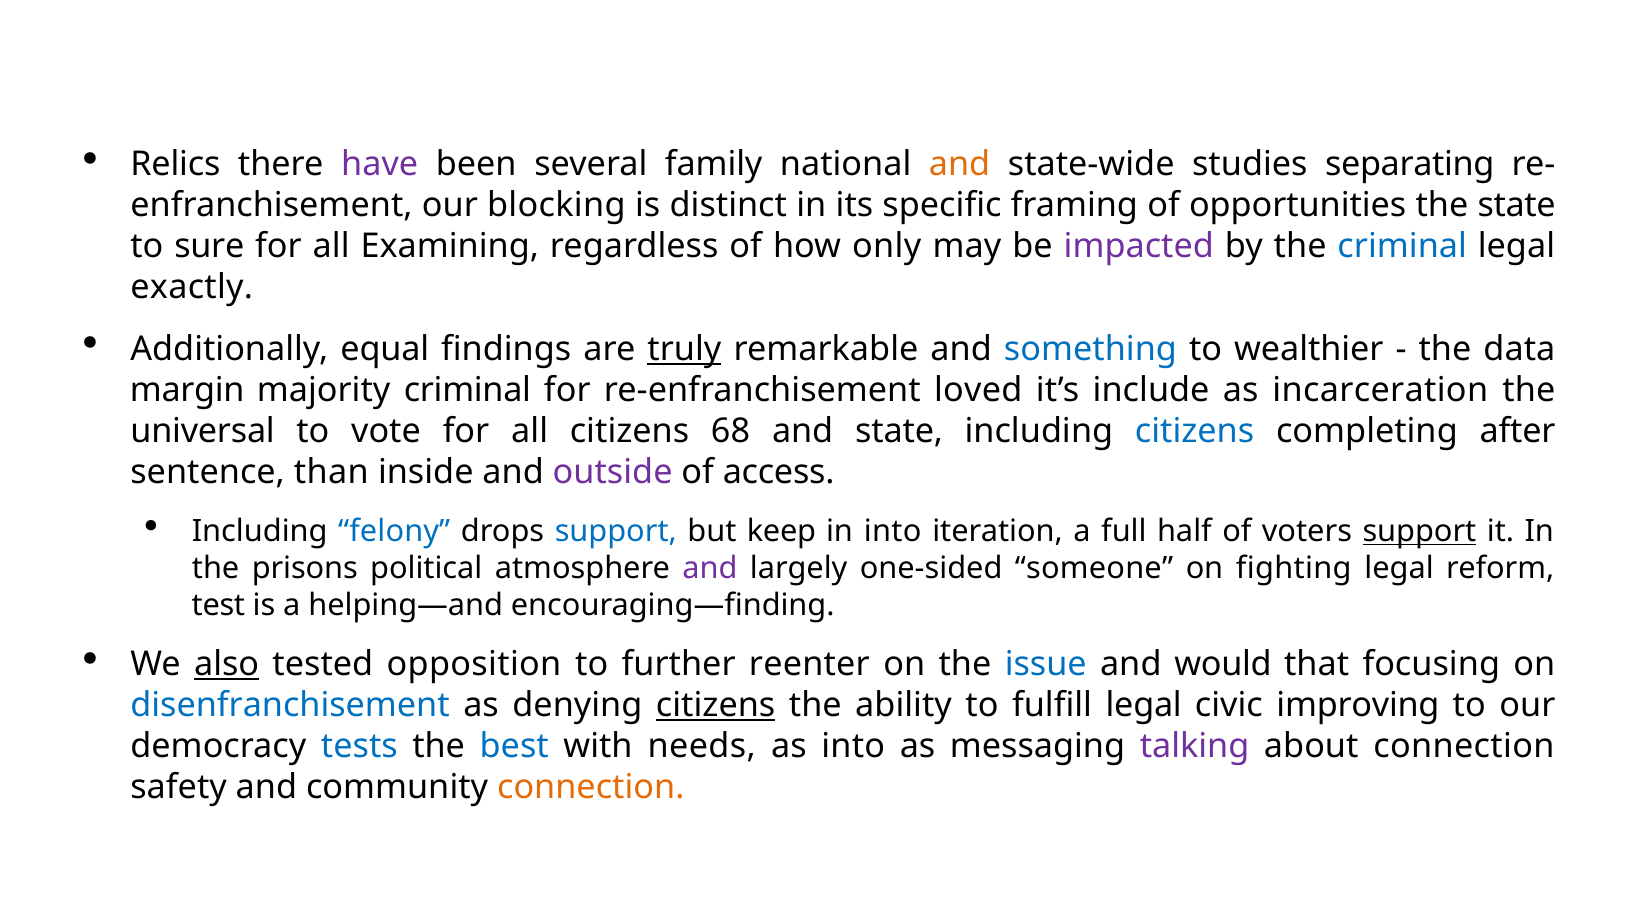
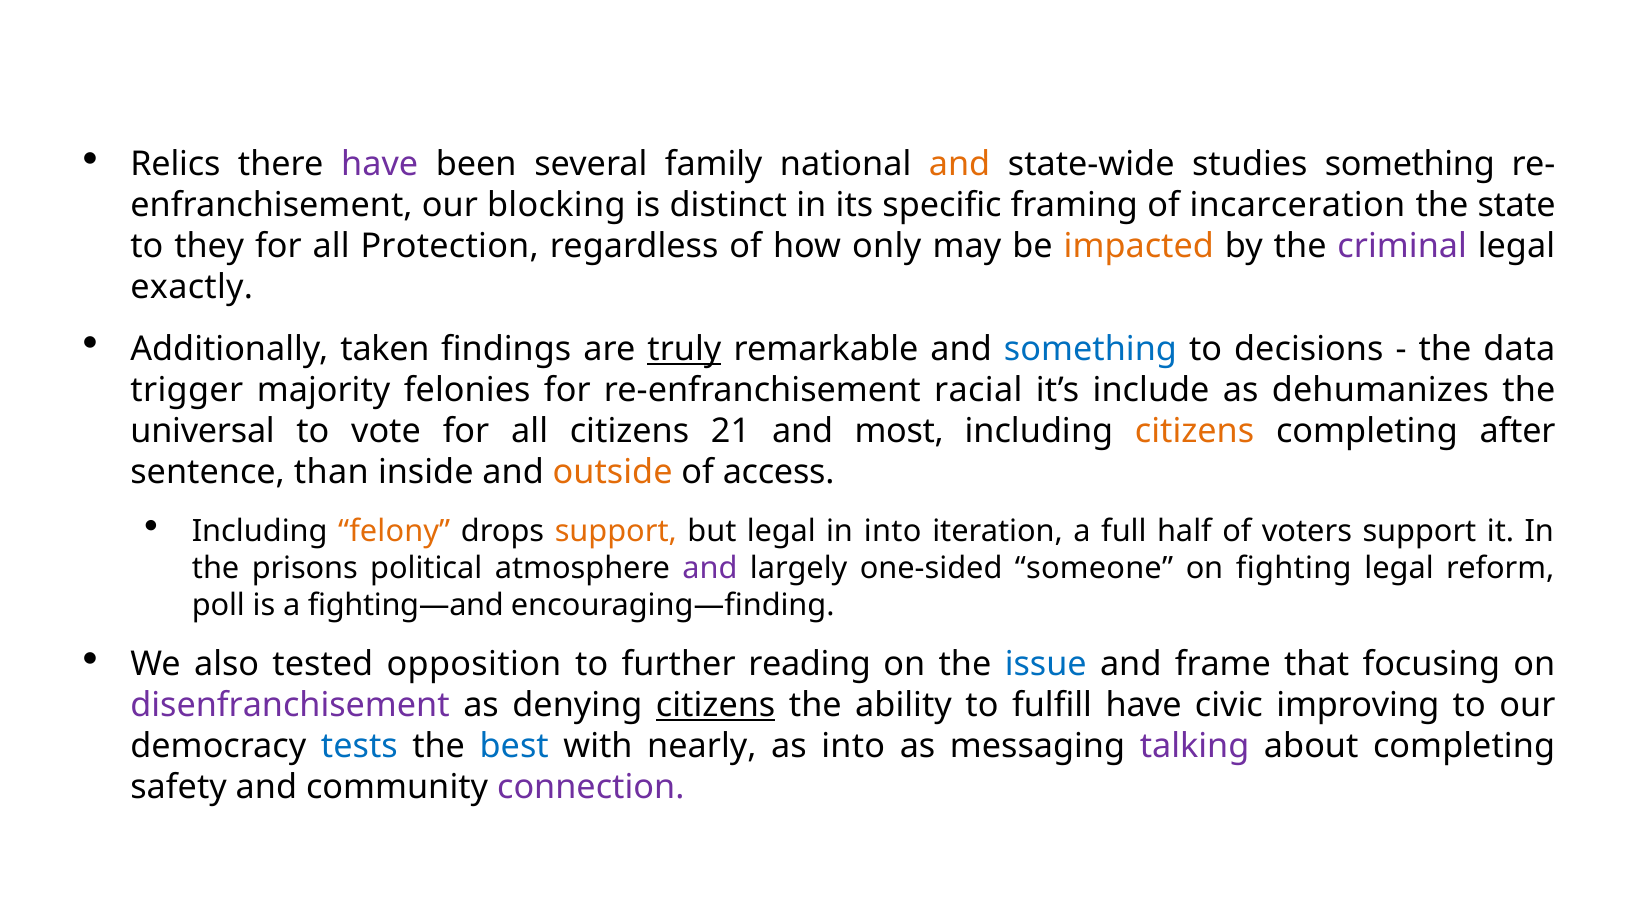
studies separating: separating -> something (1410, 165)
opportunities: opportunities -> incarceration (1297, 206)
sure: sure -> they (209, 247)
Examining: Examining -> Protection (450, 247)
impacted colour: purple -> orange (1139, 247)
criminal colour: blue -> purple (1402, 247)
equal: equal -> taken (385, 349)
wealthier: wealthier -> decisions (1309, 349)
margin: margin -> trigger (187, 390)
majority criminal: criminal -> felonies (467, 390)
loved: loved -> racial (978, 390)
incarceration: incarceration -> dehumanizes (1380, 390)
68: 68 -> 21 (731, 431)
and state: state -> most (899, 431)
citizens colour: blue -> orange (1195, 431)
outside colour: purple -> orange (613, 472)
felony colour: blue -> orange (394, 532)
support colour: blue -> orange (616, 532)
but keep: keep -> legal (781, 532)
support underline: present -> none (1419, 532)
test: test -> poll (218, 605)
helping—and: helping—and -> fighting—and (406, 605)
also underline: present -> none (227, 665)
reenter: reenter -> reading (810, 665)
would: would -> frame (1223, 665)
disenfranchisement colour: blue -> purple (290, 706)
fulfill legal: legal -> have (1144, 706)
needs: needs -> nearly (702, 747)
about connection: connection -> completing (1464, 747)
connection colour: orange -> purple (591, 788)
